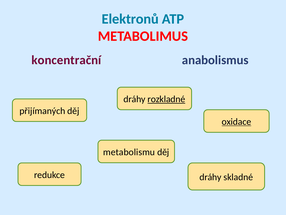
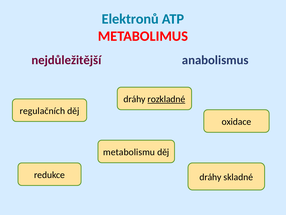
koncentrační: koncentrační -> nejdůležitější (66, 60)
přijímaných: přijímaných -> regulačních (42, 111)
oxidace underline: present -> none (236, 121)
